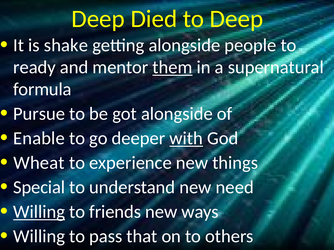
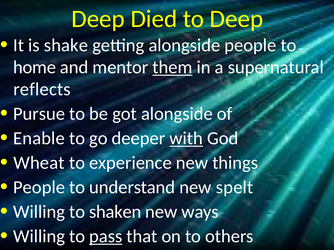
ready: ready -> home (35, 67)
formula: formula -> reflects (42, 89)
Special: Special -> People (39, 188)
need: need -> spelt (235, 188)
Willing underline: present -> none (39, 212)
friends: friends -> shaken (115, 212)
pass underline: none -> present (106, 237)
